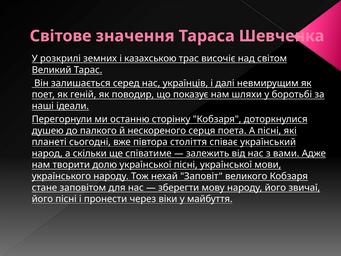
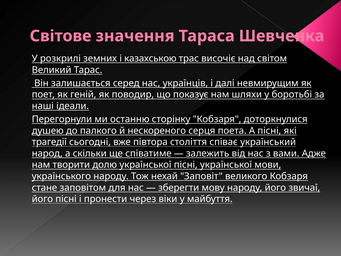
планеті: планеті -> трагедії (49, 142)
